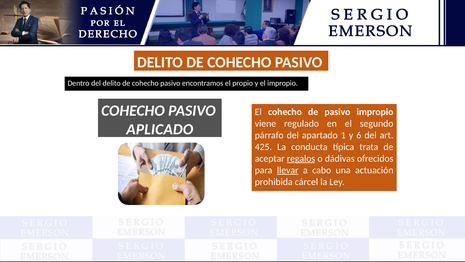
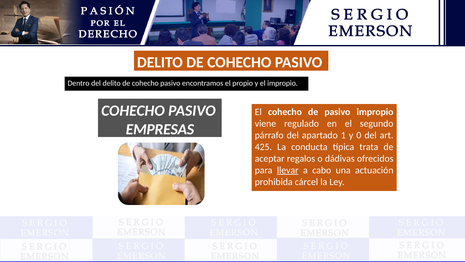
APLICADO: APLICADO -> EMPRESAS (160, 129)
6: 6 -> 0 (359, 135)
regalos underline: present -> none (301, 158)
